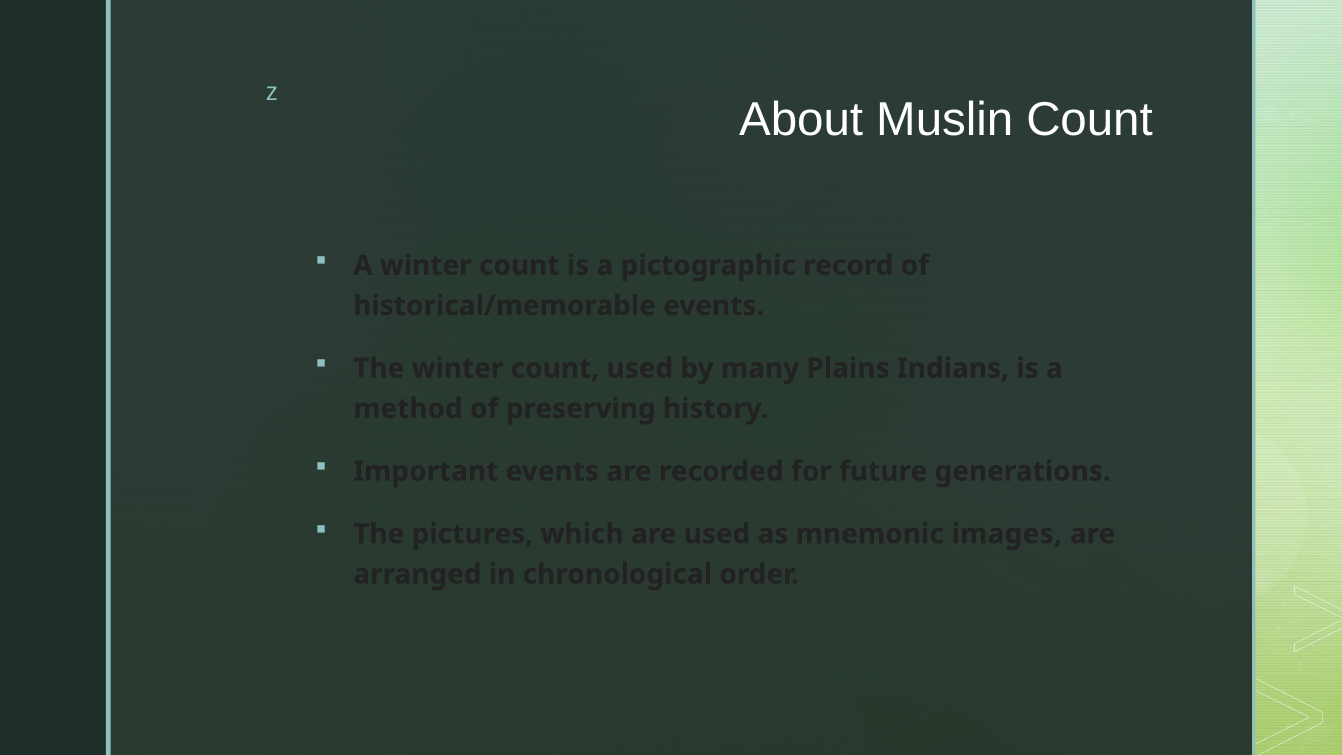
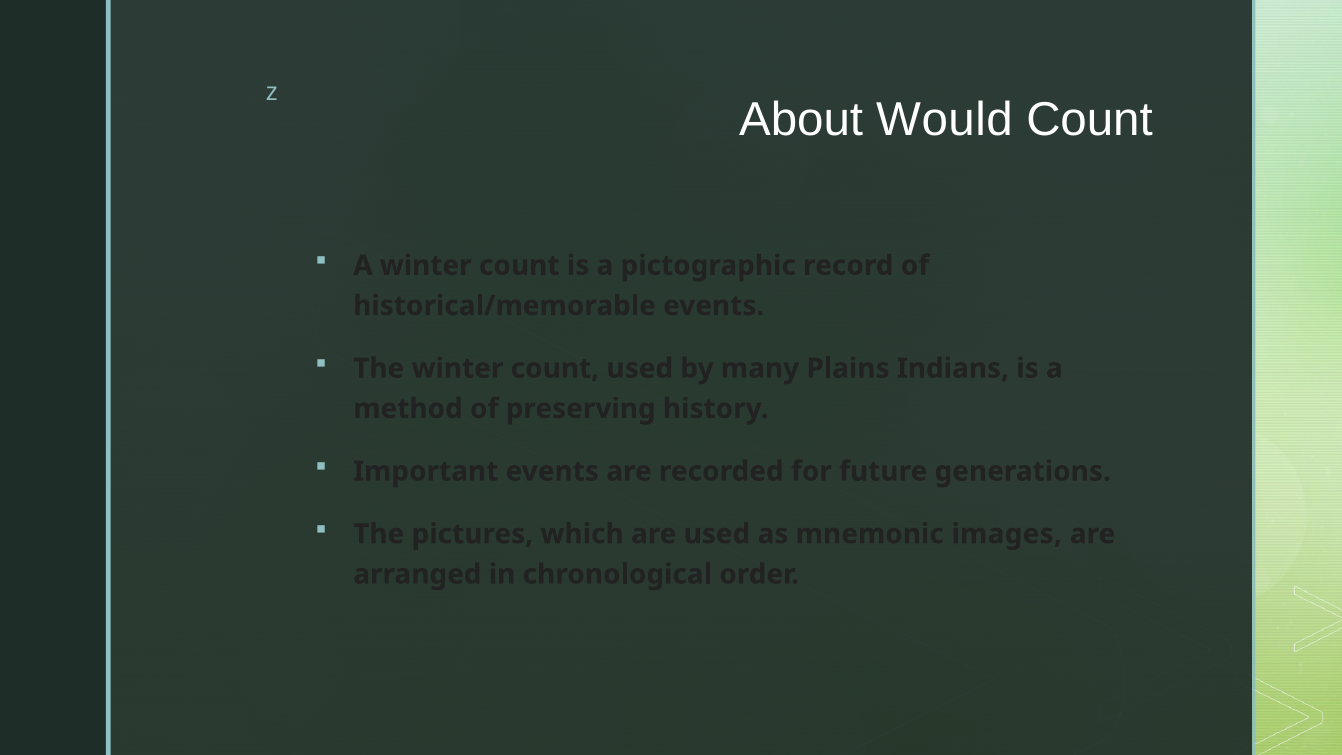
Muslin: Muslin -> Would (944, 119)
